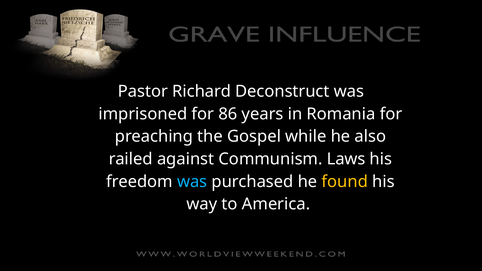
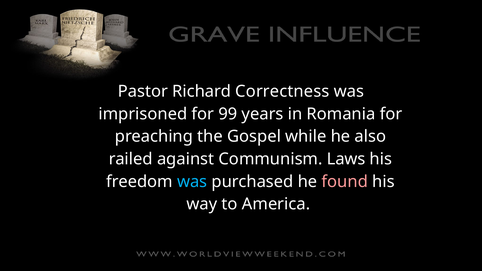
Deconstruct: Deconstruct -> Correctness (282, 91)
86: 86 -> 99 (228, 114)
found colour: yellow -> pink (345, 182)
